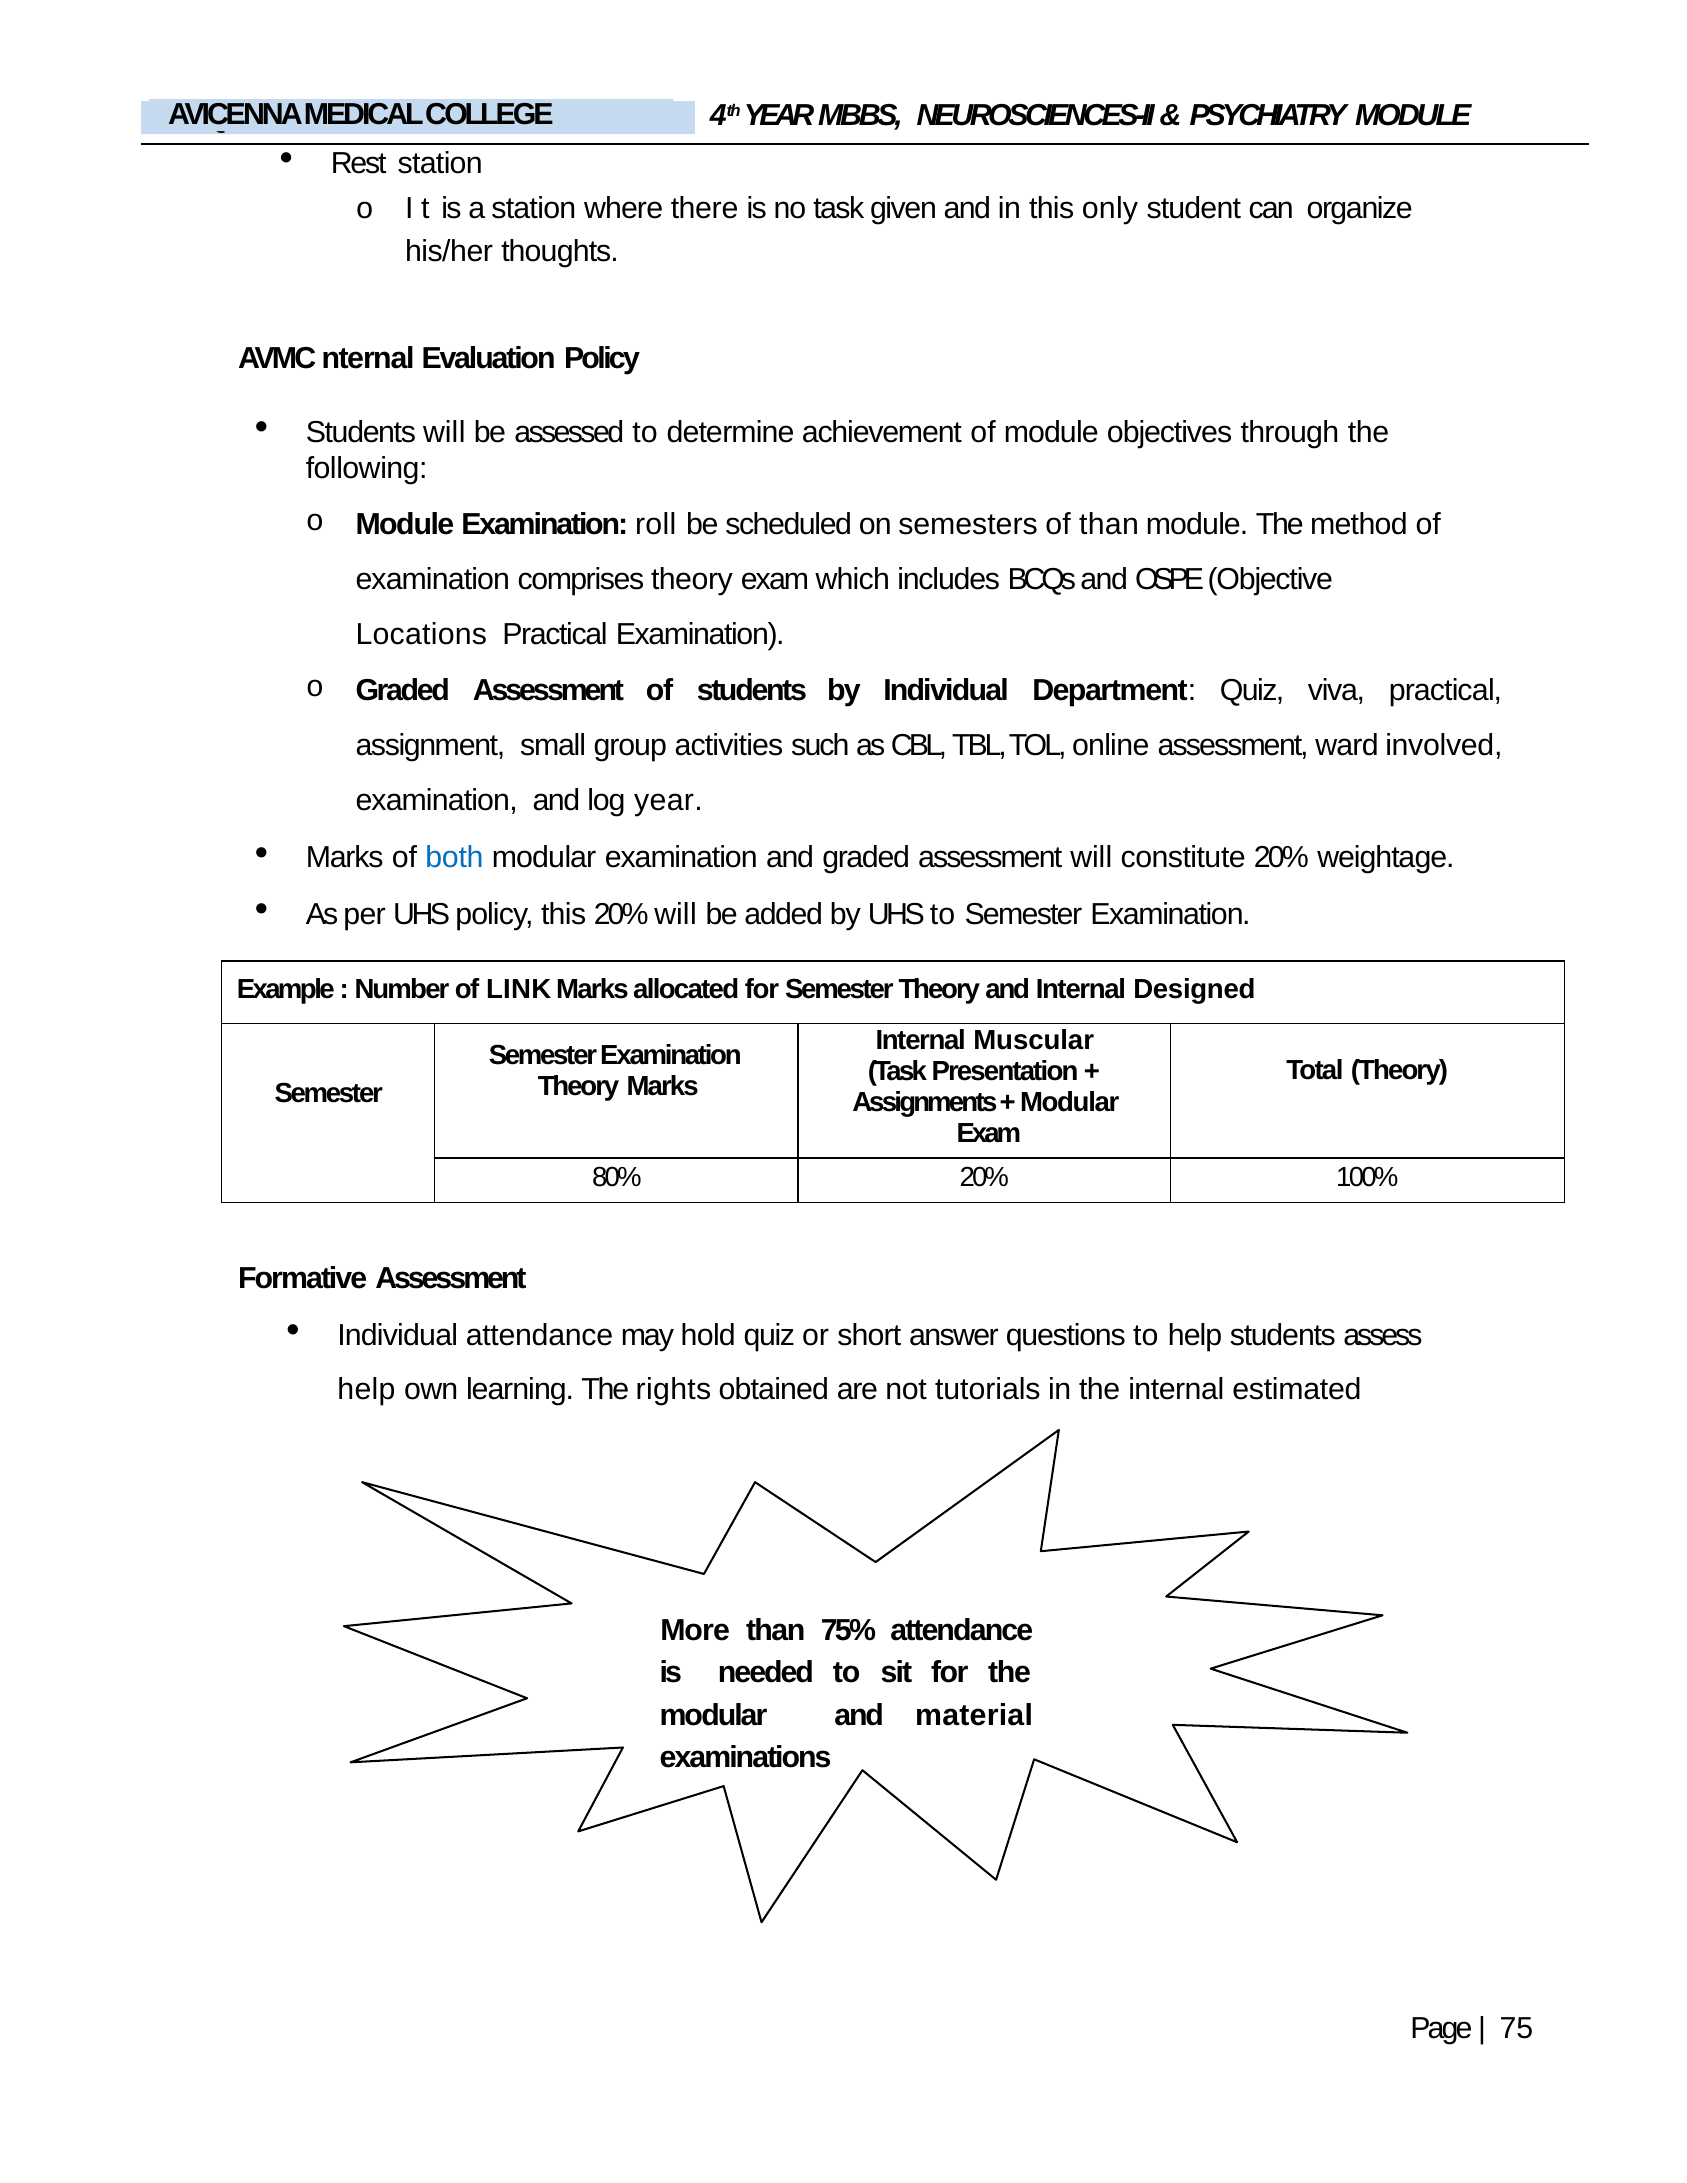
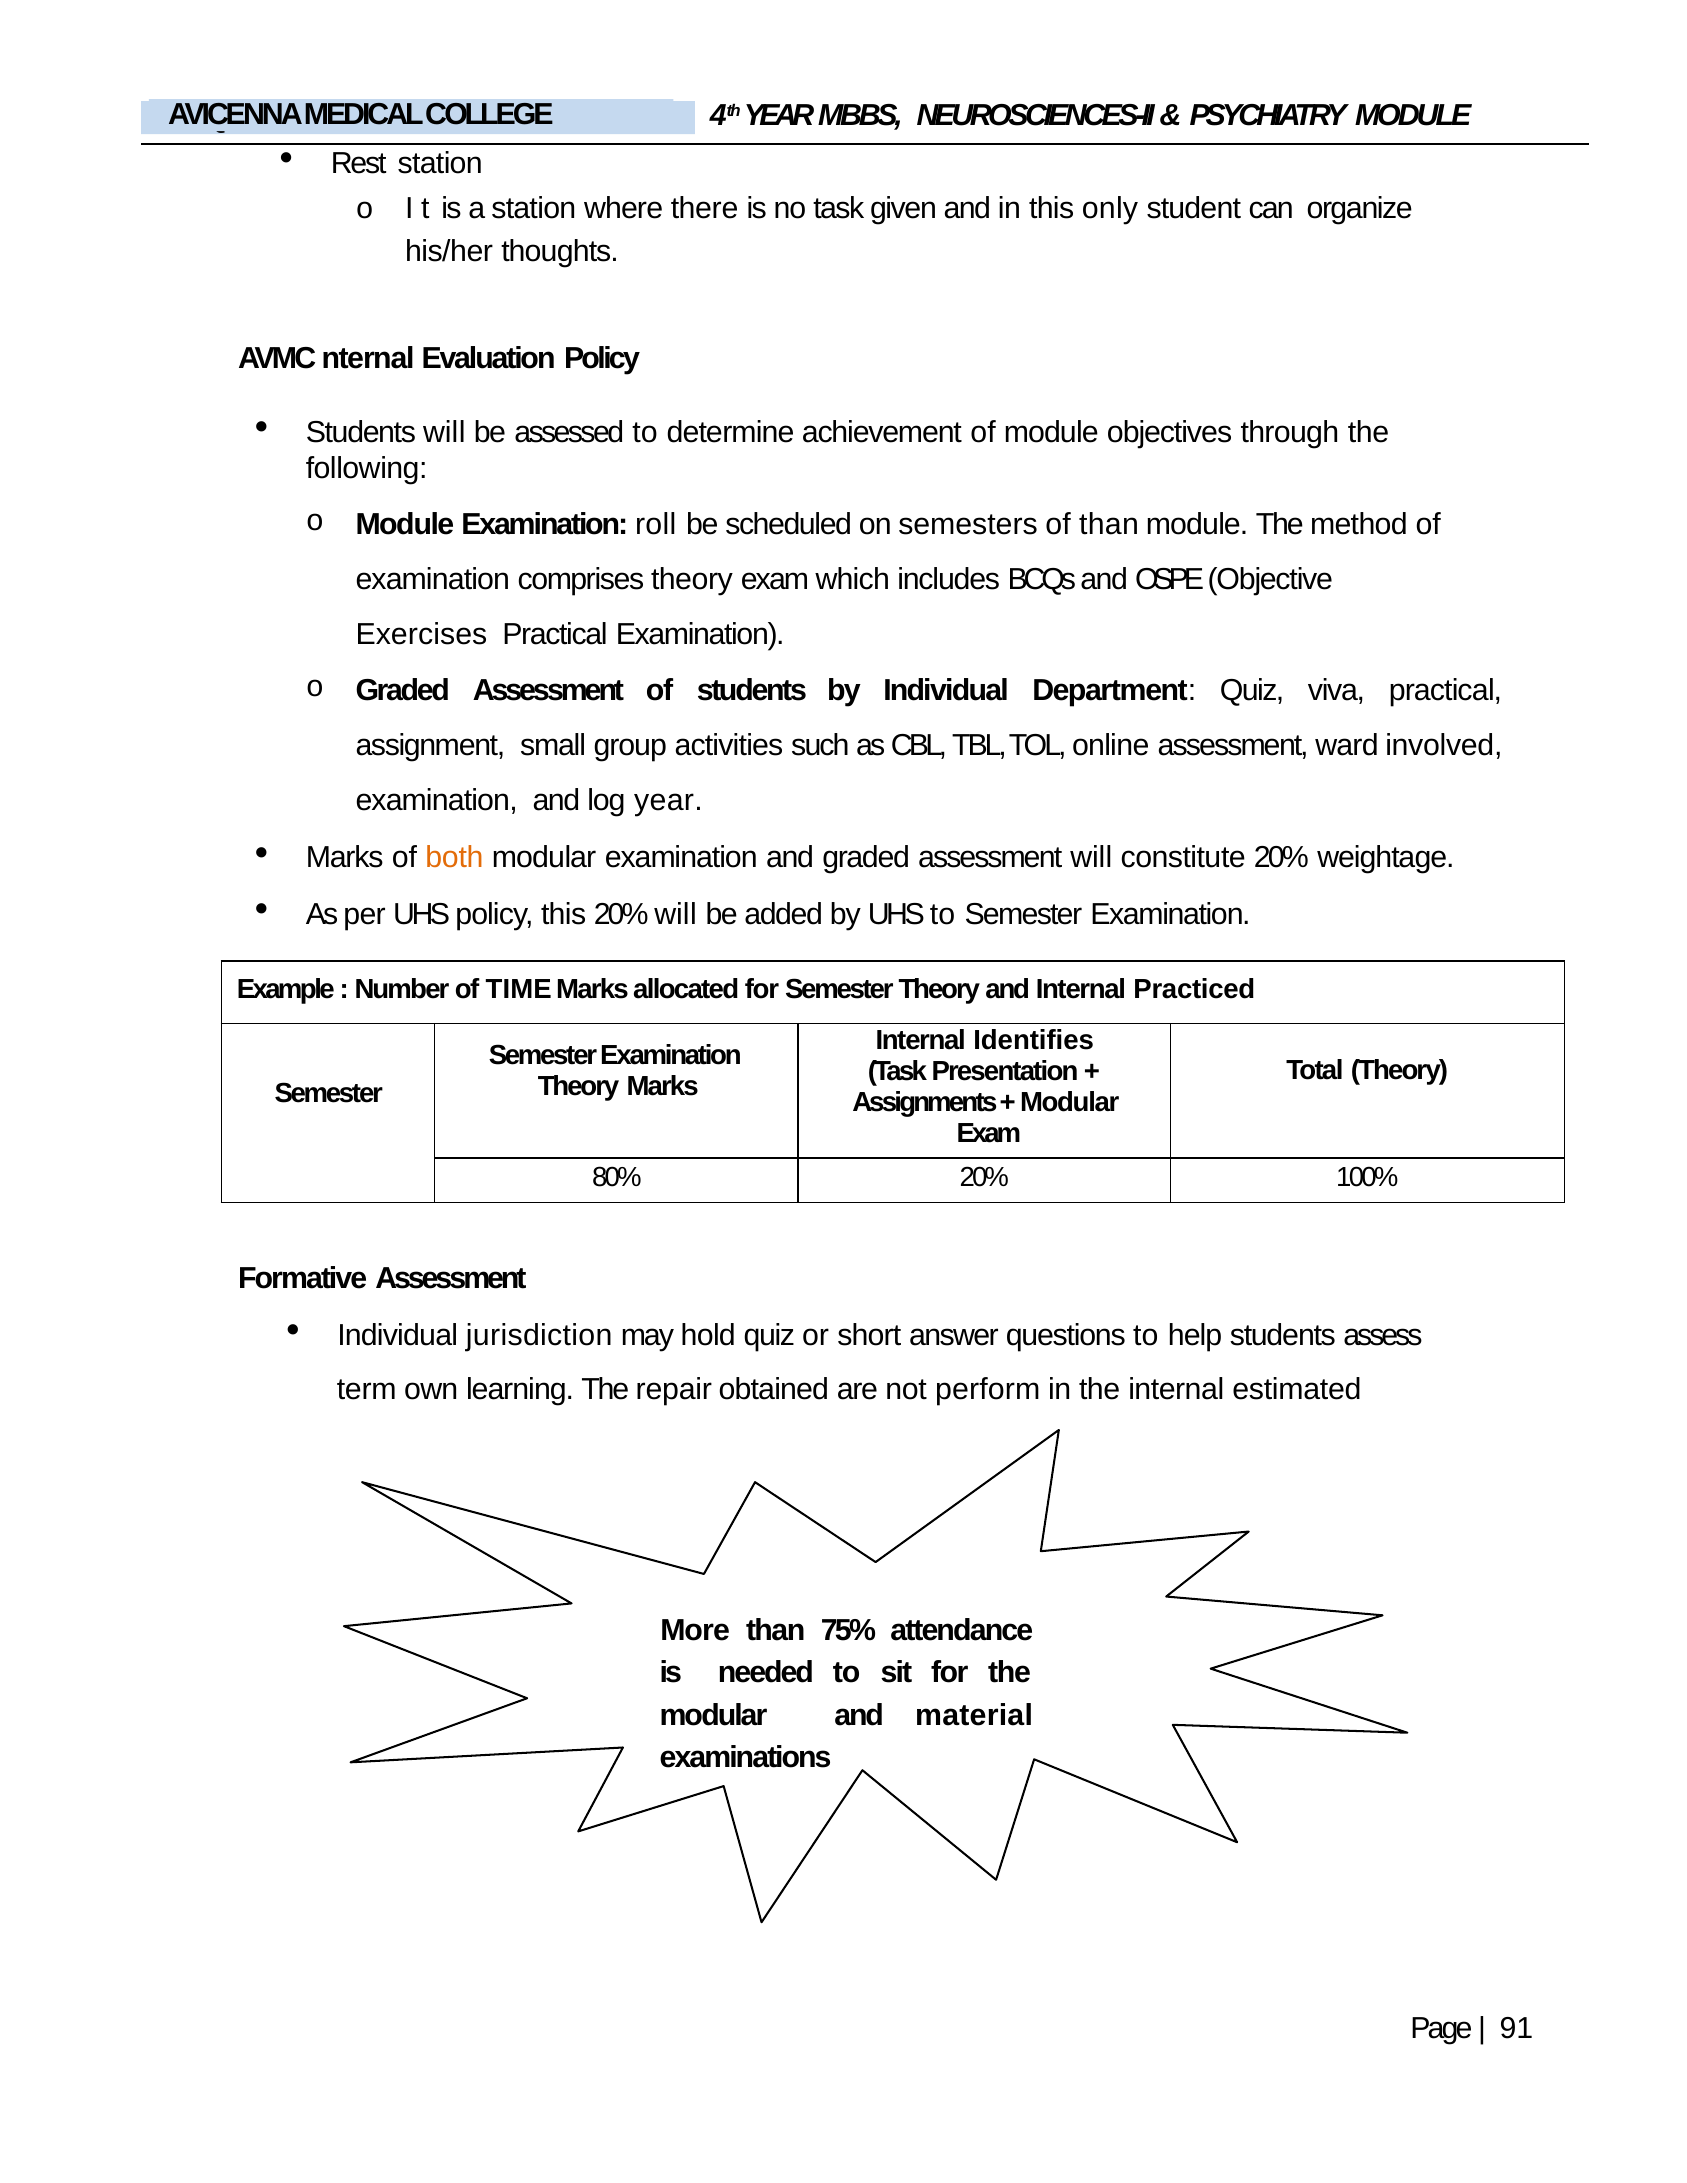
Locations: Locations -> Exercises (421, 635)
both colour: blue -> orange (454, 858)
LINK: LINK -> TIME (519, 990)
Designed: Designed -> Practiced (1194, 990)
Muscular: Muscular -> Identifies (1034, 1040)
Individual attendance: attendance -> jurisdiction (539, 1335)
help: help -> term (367, 1390)
rights: rights -> repair (674, 1390)
tutorials: tutorials -> perform (988, 1390)
75: 75 -> 91 (1516, 2029)
